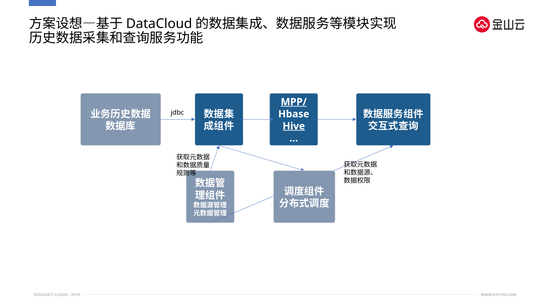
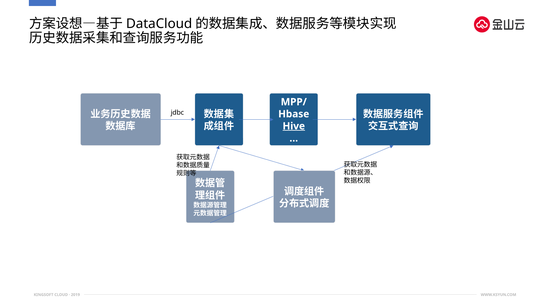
MPP/ underline: present -> none (294, 102)
